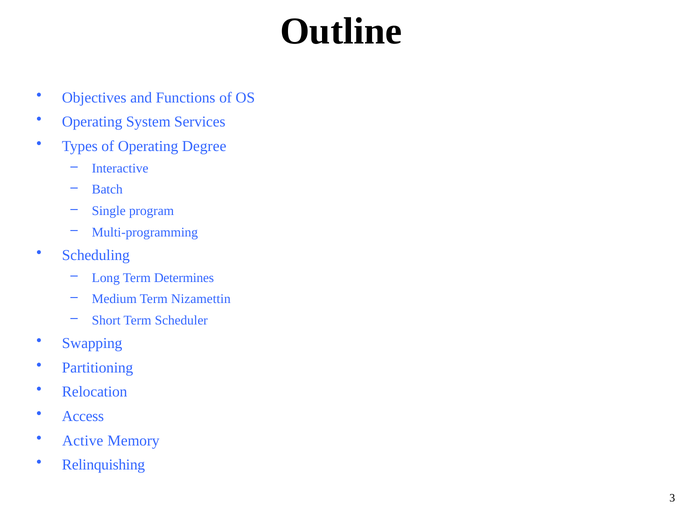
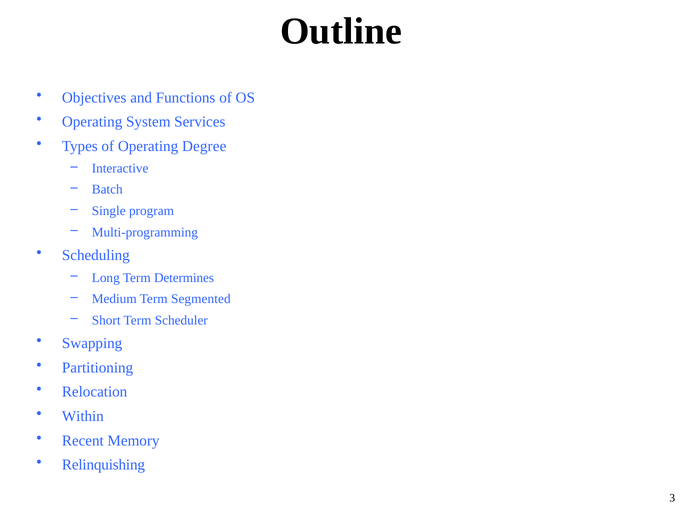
Nizamettin: Nizamettin -> Segmented (201, 299)
Access: Access -> Within (83, 416)
Active: Active -> Recent (83, 440)
